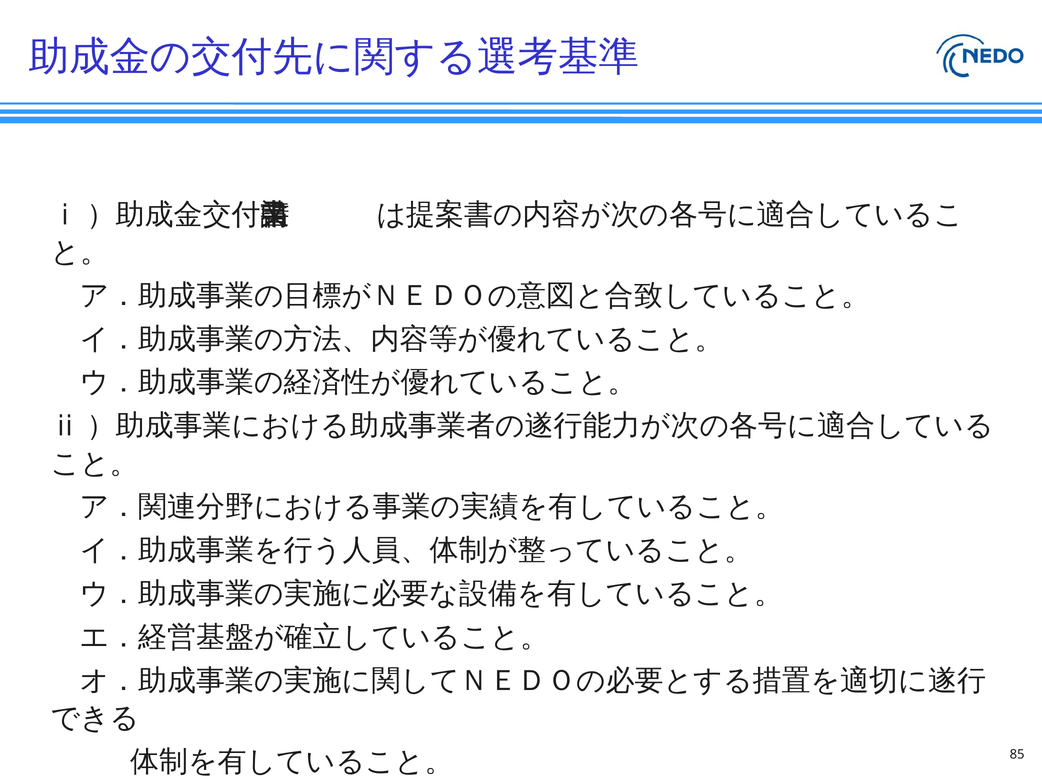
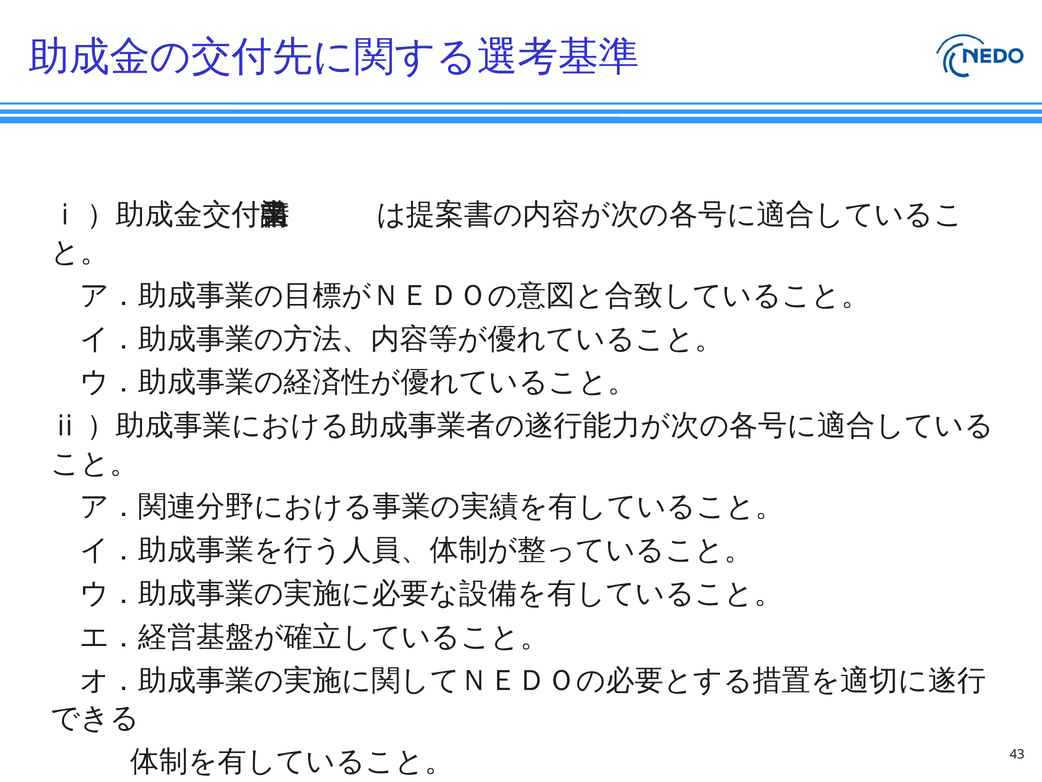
85: 85 -> 43 (1017, 754)
